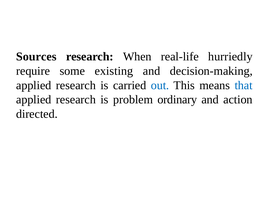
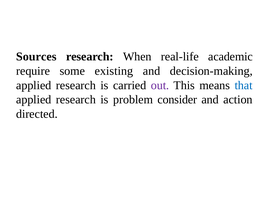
hurriedly: hurriedly -> academic (230, 56)
out colour: blue -> purple (160, 85)
ordinary: ordinary -> consider (177, 100)
